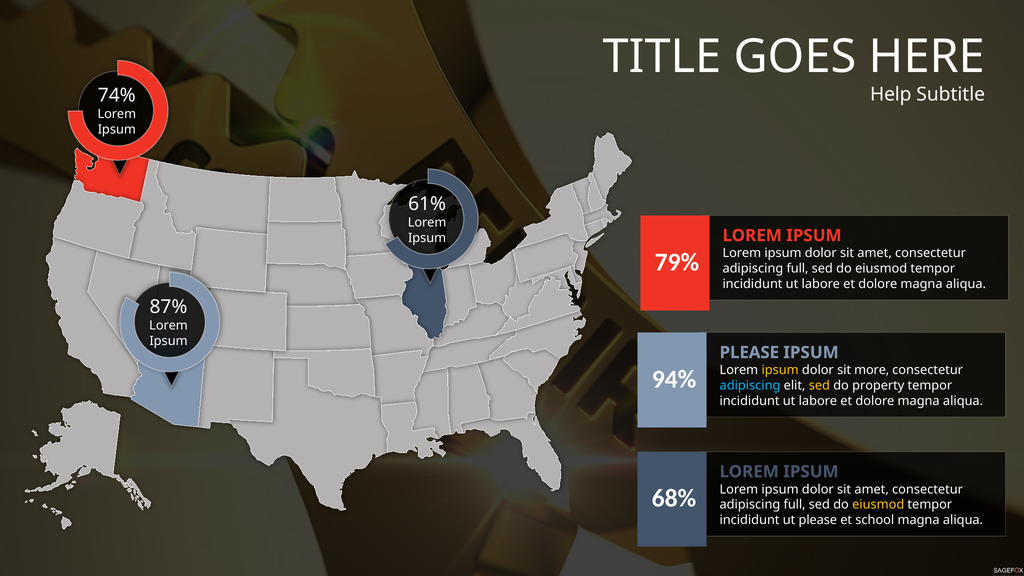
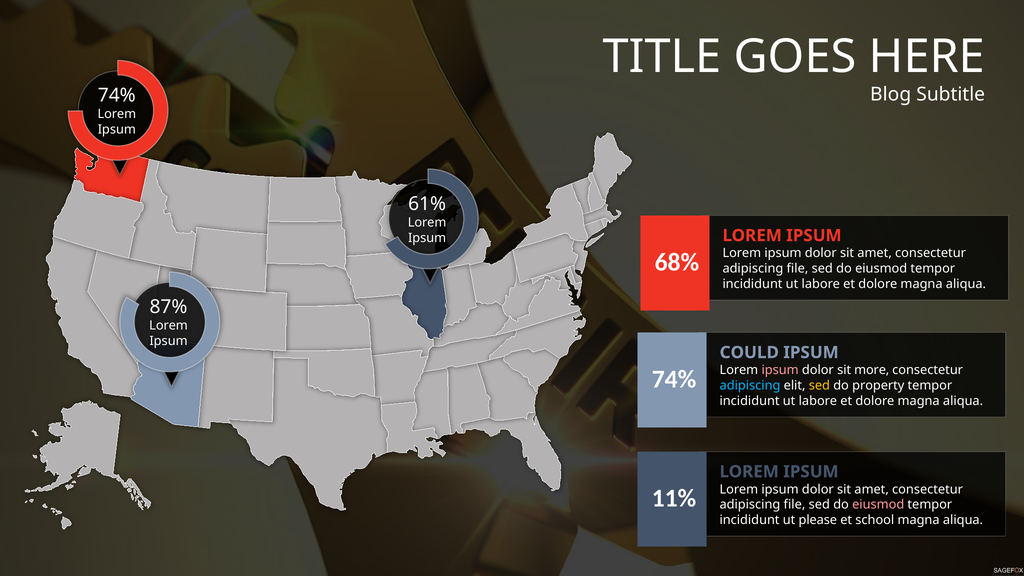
Help: Help -> Blog (891, 95)
79%: 79% -> 68% (677, 262)
full: full -> file (797, 269)
PLEASE: PLEASE -> COULD (749, 353)
ipsum colour: yellow -> pink (780, 370)
94%: 94% -> 74% (674, 379)
68%: 68% -> 11% (674, 498)
full: full -> file (794, 505)
eiusmod colour: yellow -> pink (878, 505)
